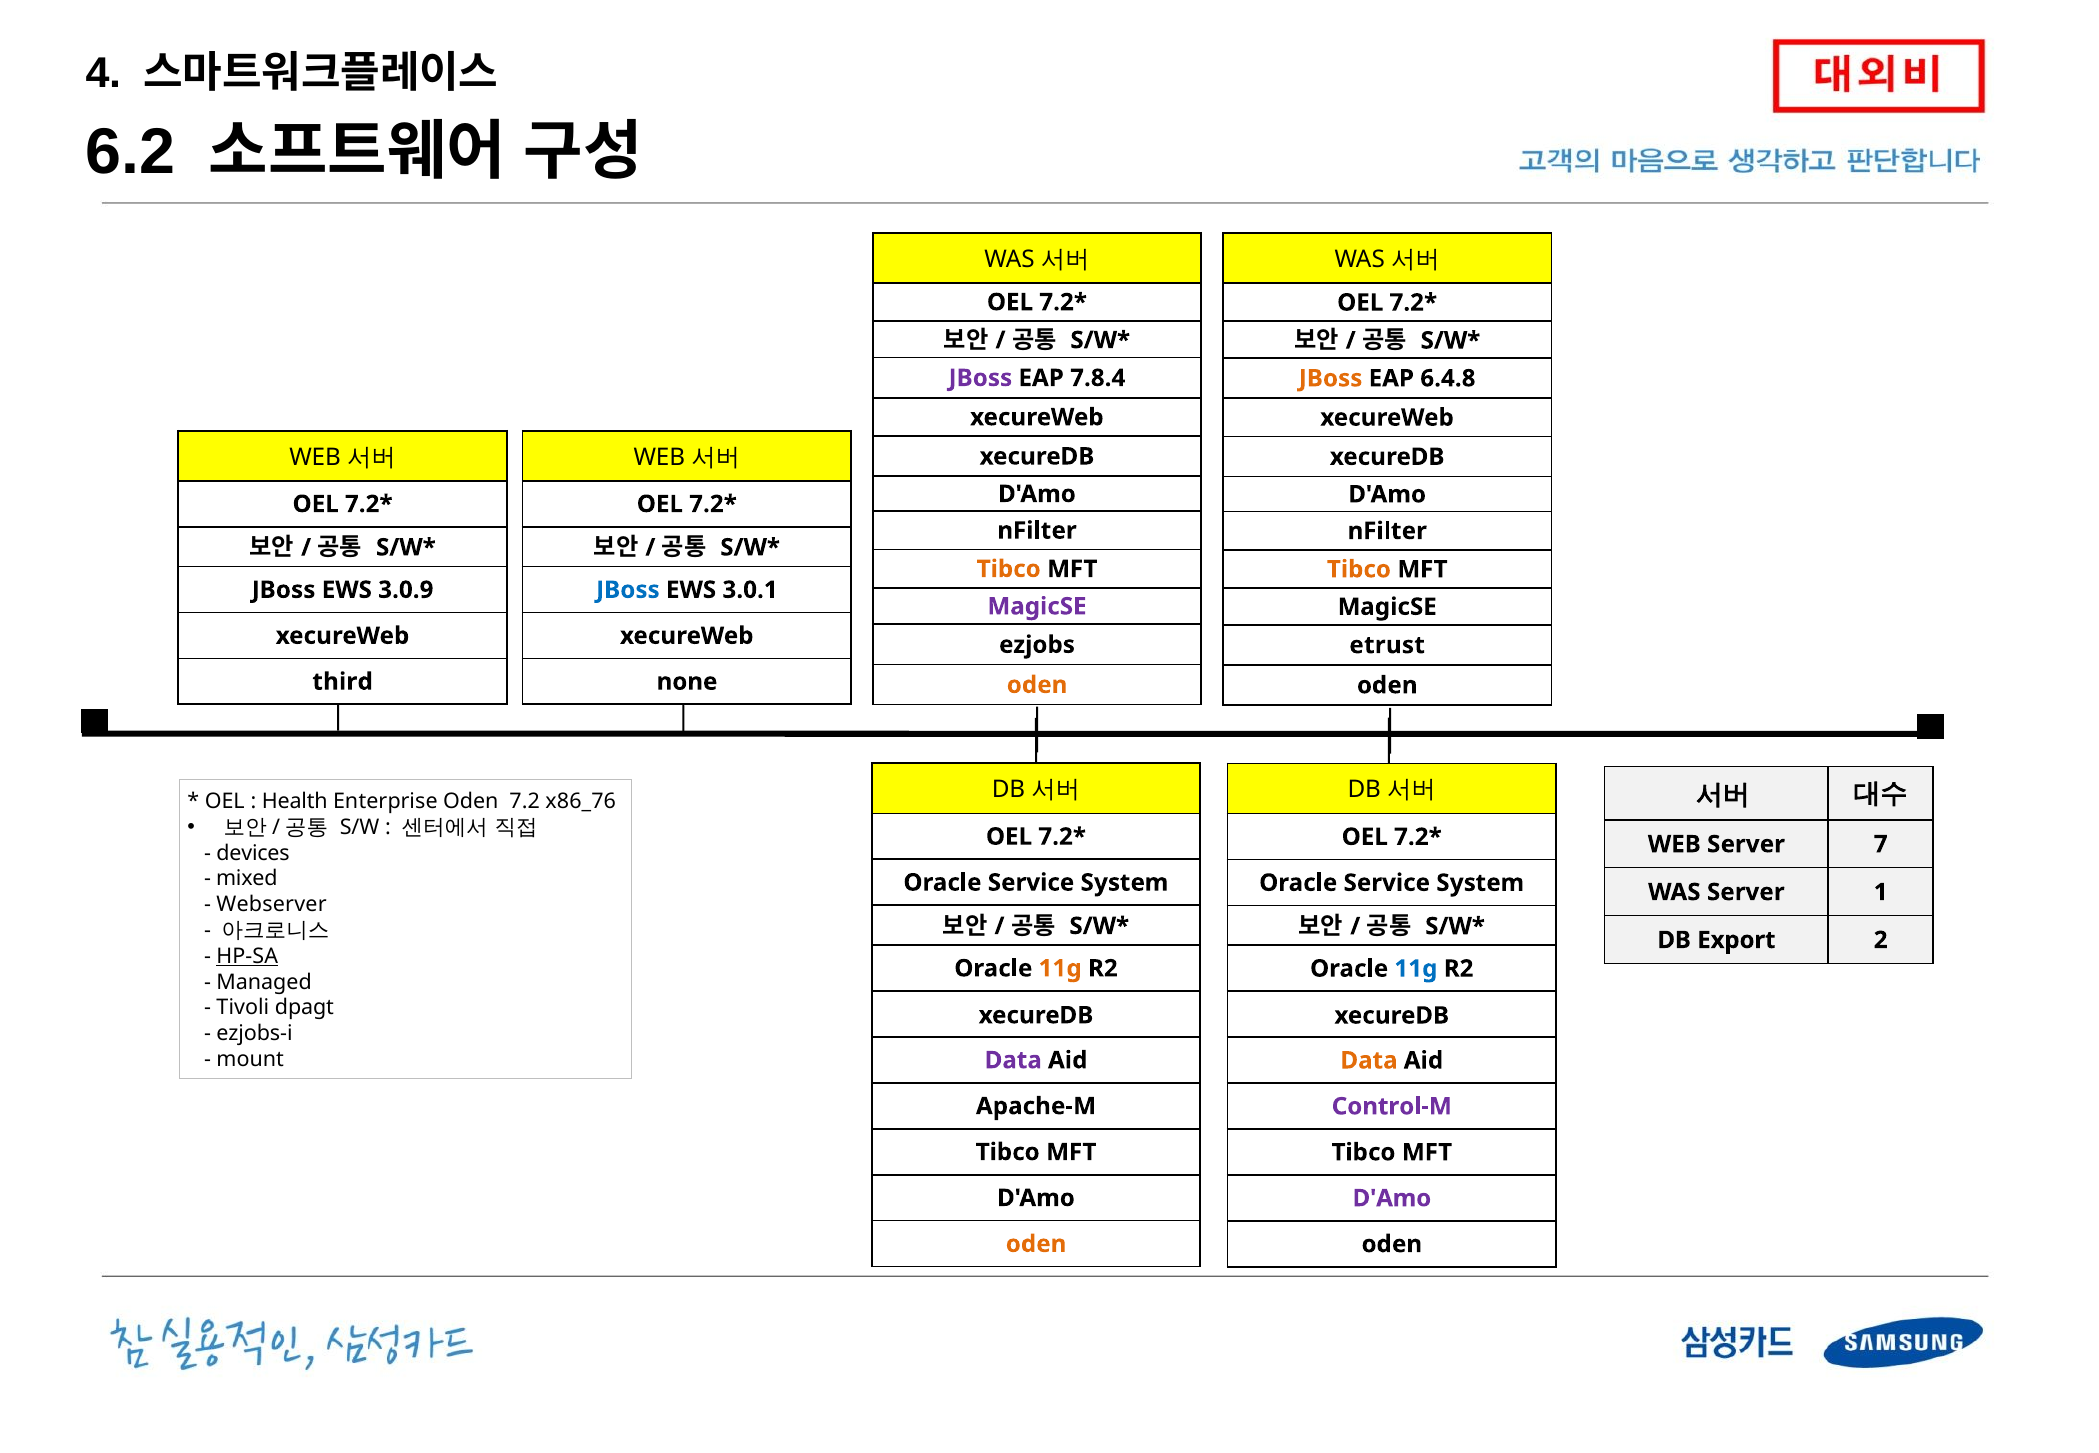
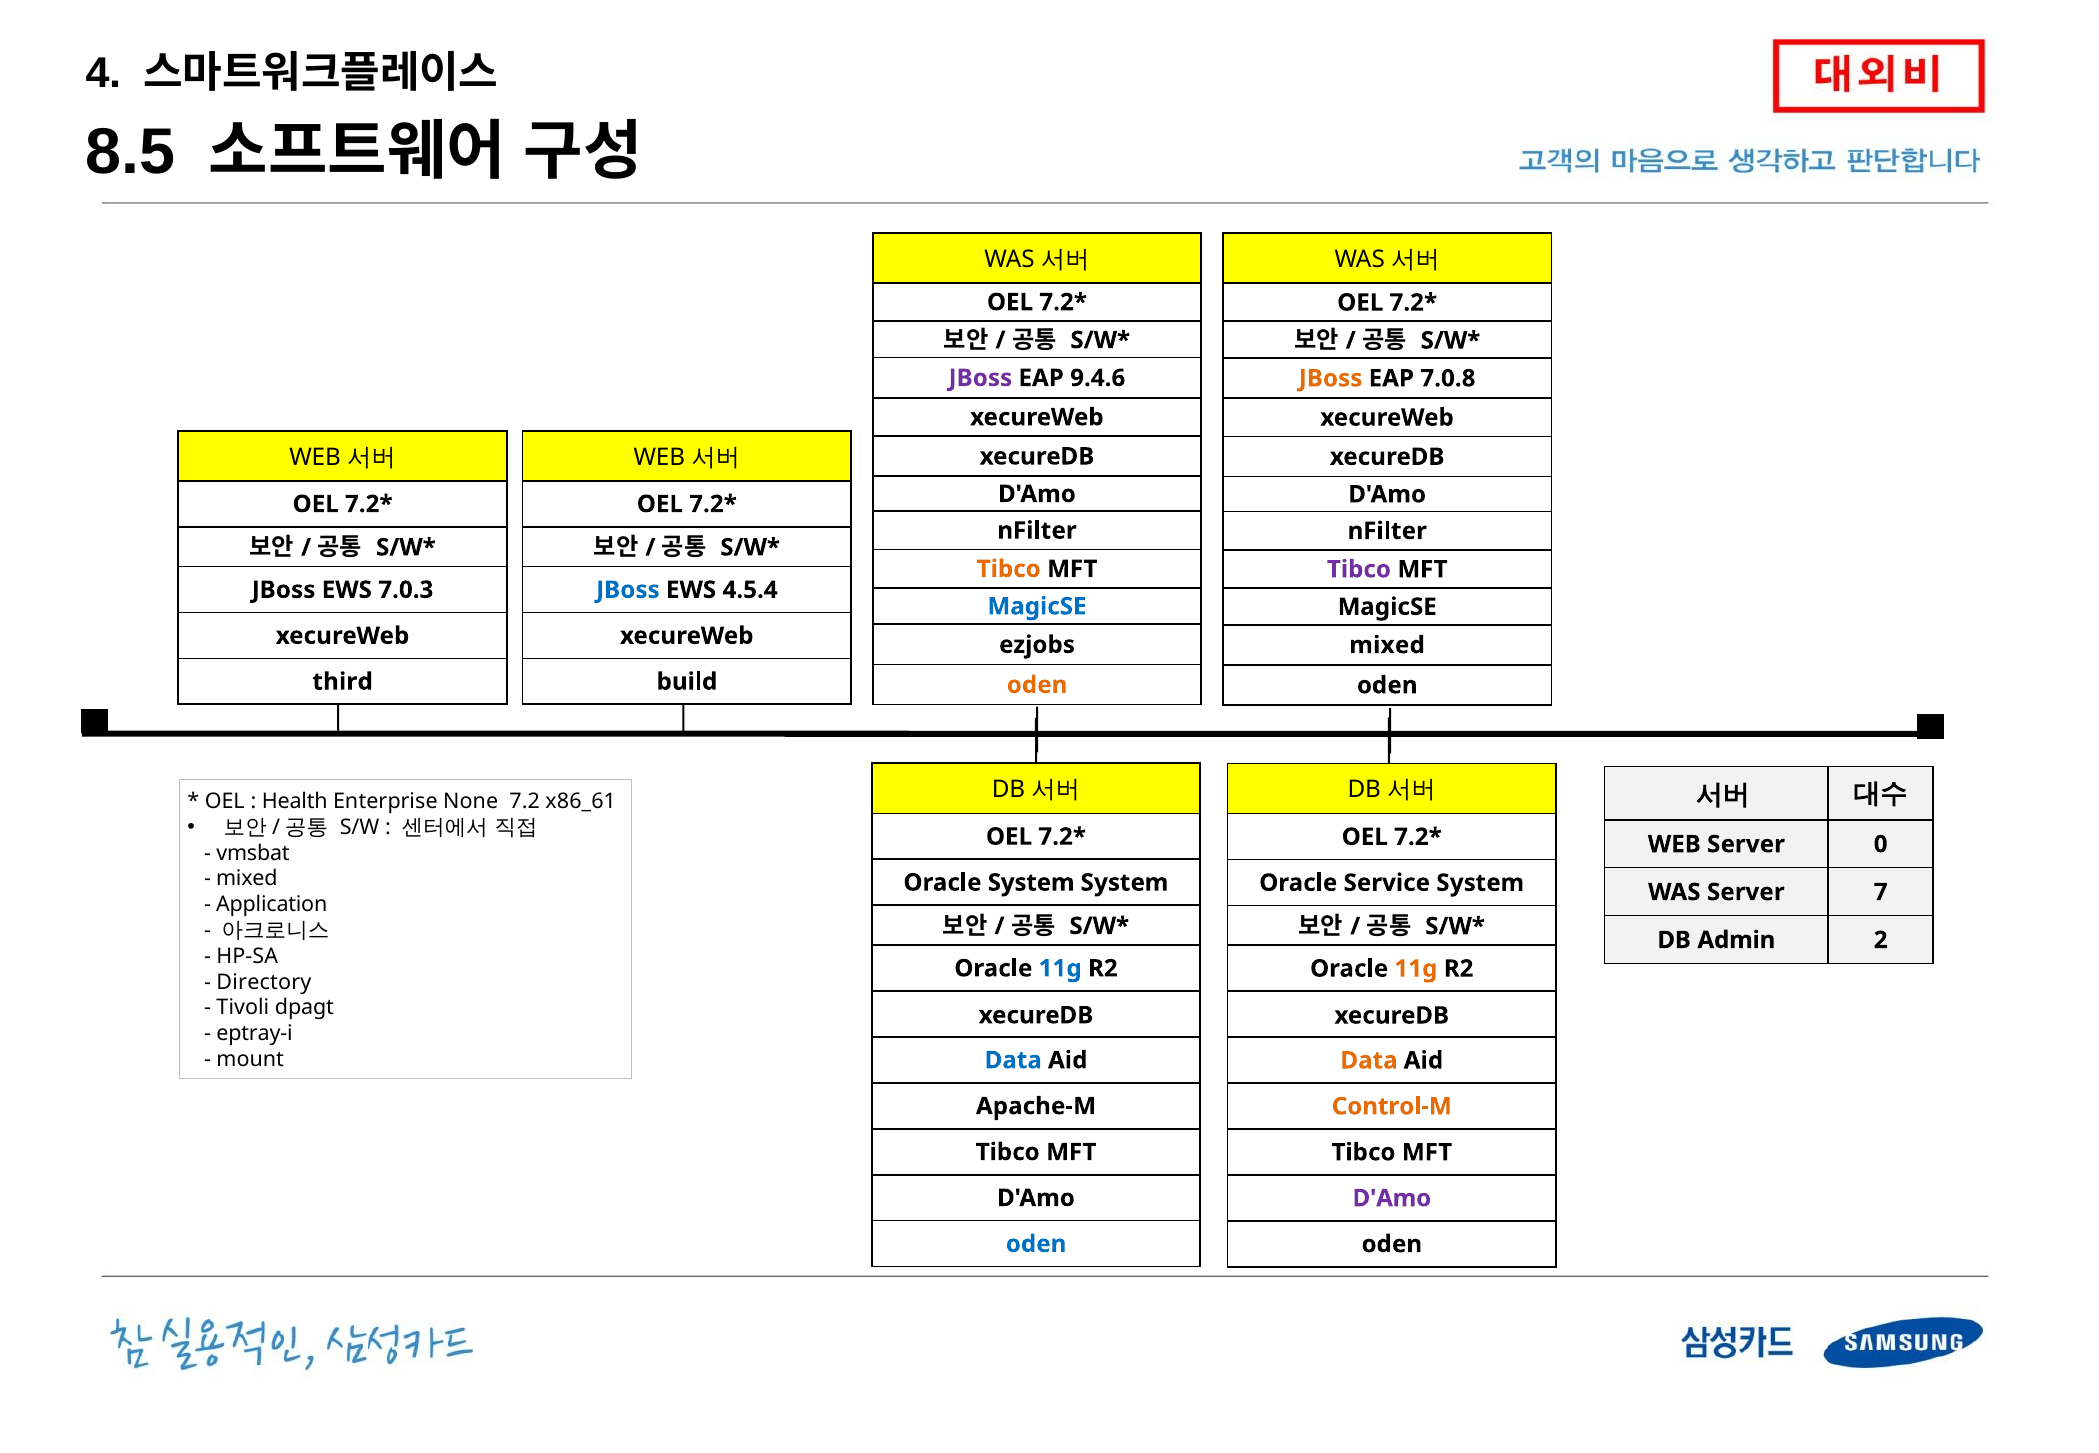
6.2: 6.2 -> 8.5 (130, 152)
7.8.4: 7.8.4 -> 9.4.6 (1098, 378)
6.4.8: 6.4.8 -> 7.0.8 (1448, 378)
Tibco colour: orange -> purple (1359, 569)
3.0.9: 3.0.9 -> 7.0.3 (406, 590)
3.0.1: 3.0.1 -> 4.5.4 (750, 590)
MagicSE colour: purple -> blue (1037, 607)
etrust: etrust -> mixed (1387, 645)
none: none -> build (687, 682)
Enterprise Oden: Oden -> None (471, 802)
x86_76: x86_76 -> x86_61 (581, 802)
7: 7 -> 0 (1881, 844)
devices: devices -> vmsbat (253, 853)
Service: Service -> System (1031, 883)
1: 1 -> 7 (1881, 892)
Webserver: Webserver -> Application (272, 905)
Export: Export -> Admin (1736, 940)
HP-SA underline: present -> none (247, 956)
11g colour: orange -> blue (1060, 969)
11g colour: blue -> orange (1416, 969)
Managed: Managed -> Directory (264, 982)
ezjobs-i: ezjobs-i -> eptray-i (255, 1034)
Data colour: purple -> blue (1013, 1060)
Control-M colour: purple -> orange (1392, 1107)
oden colour: orange -> blue (1036, 1244)
